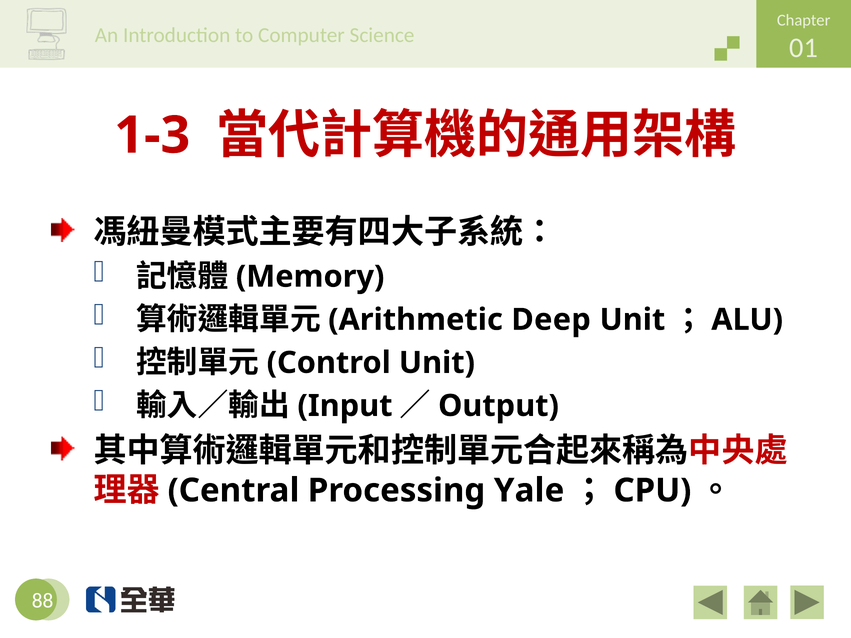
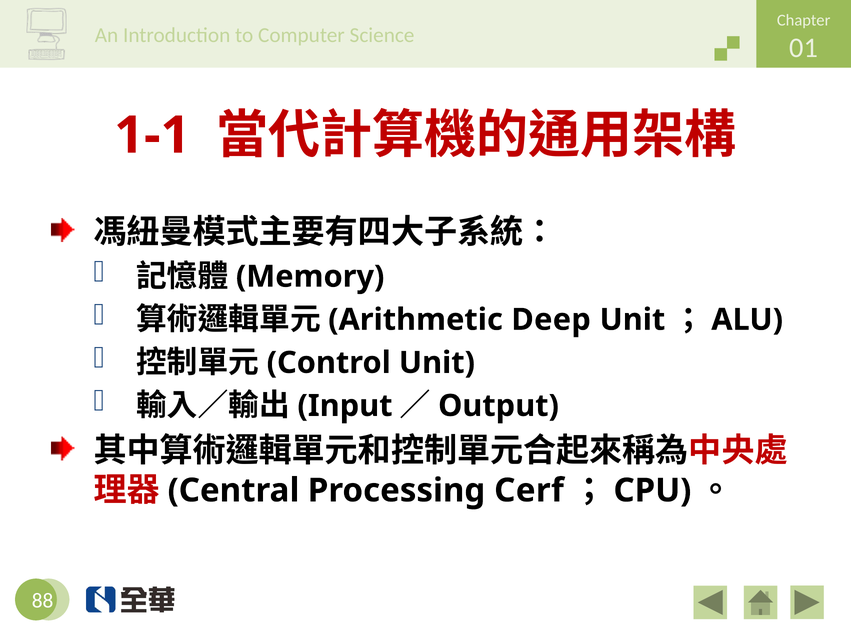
1-3: 1-3 -> 1-1 (152, 136)
Yale: Yale -> Cerf (529, 491)
